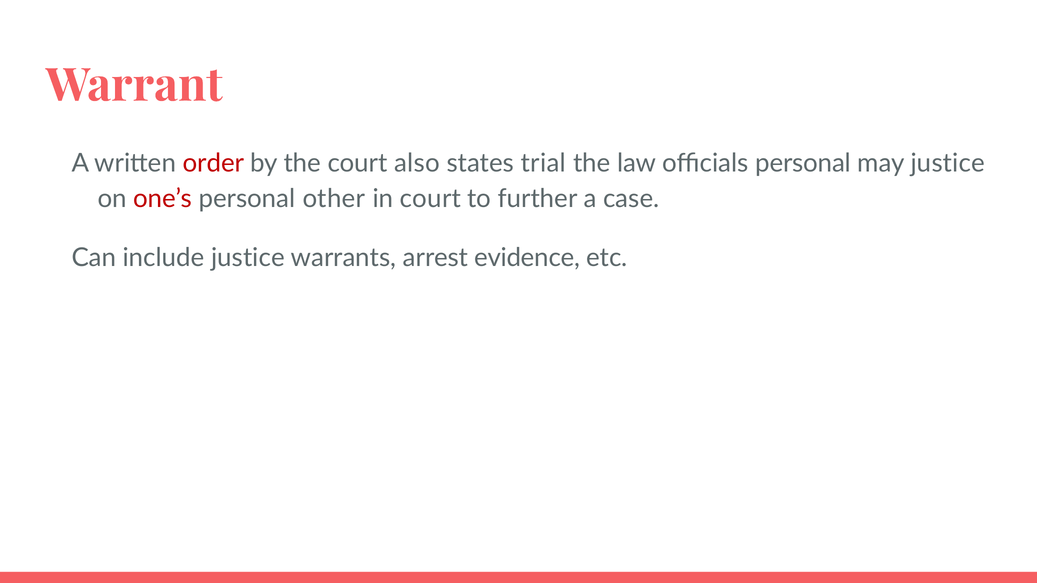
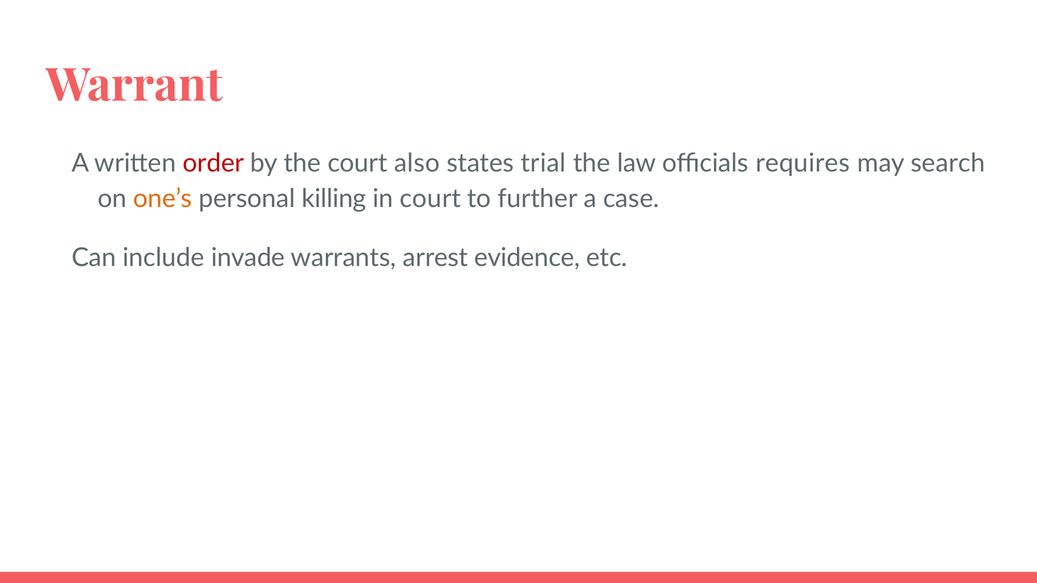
officials personal: personal -> requires (803, 163)
may justice: justice -> search (948, 163)
one’s colour: red -> orange (163, 199)
other: other -> killing (334, 199)
include justice: justice -> invade (248, 258)
